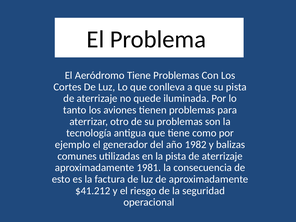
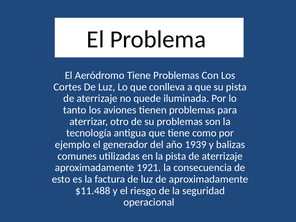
1982: 1982 -> 1939 (196, 145)
1981: 1981 -> 1921 (149, 168)
$41.212: $41.212 -> $11.488 (93, 191)
